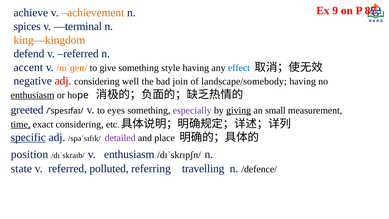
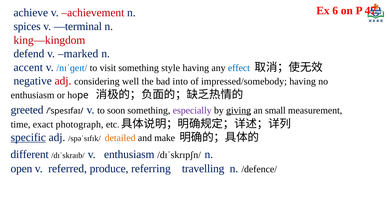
9: 9 -> 6 (335, 11)
87: 87 -> 47 (370, 11)
achievement colour: orange -> red (93, 13)
king—kingdom colour: orange -> red (49, 40)
defend v referred: referred -> marked (78, 54)
/nɪˈɡeɪt/ colour: orange -> blue (72, 68)
give: give -> visit (108, 68)
join: join -> into (180, 81)
landscape/somebody: landscape/somebody -> impressed/somebody (244, 81)
enthusiasm underline: present -> none (33, 95)
eyes: eyes -> soon (116, 110)
time underline: present -> none (21, 124)
exact considering: considering -> photograph (80, 124)
detailed colour: purple -> orange (120, 138)
place: place -> make (165, 138)
position: position -> different (30, 154)
state: state -> open (21, 168)
polluted: polluted -> produce (109, 168)
